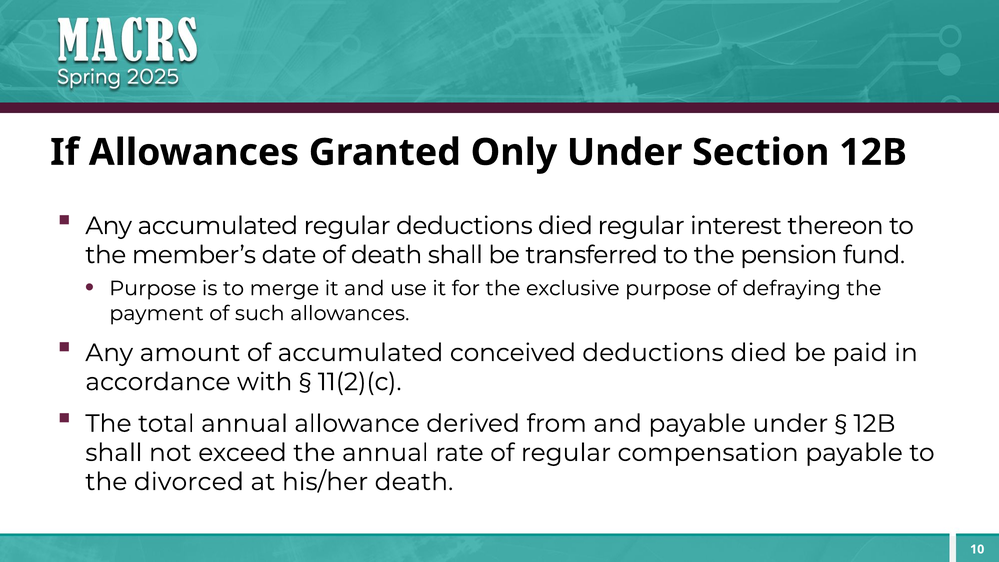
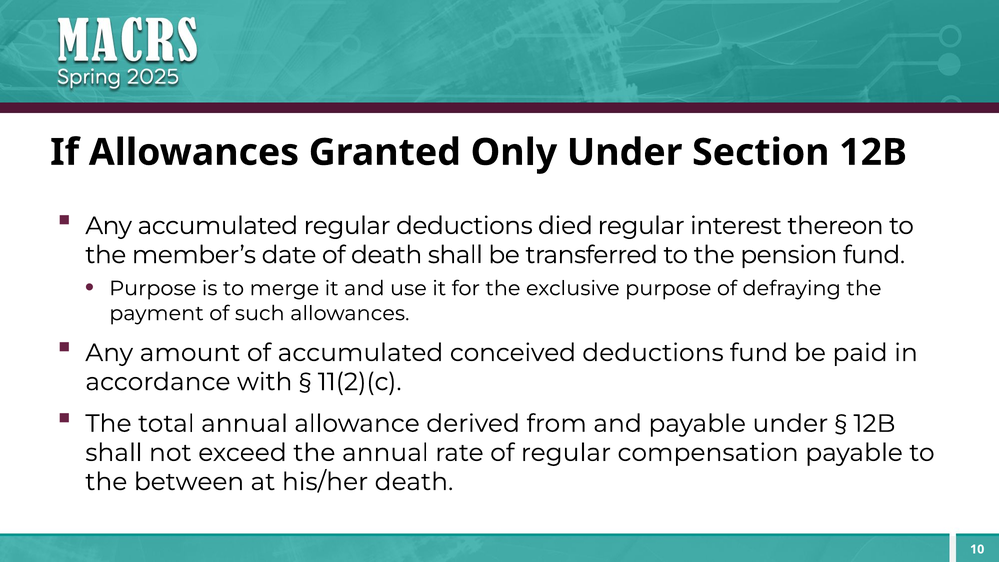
died: died -> fund (759, 353)
divorced: divorced -> between (189, 482)
